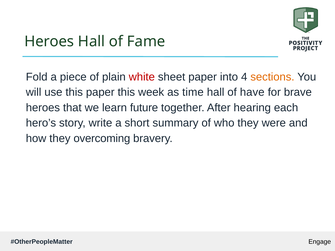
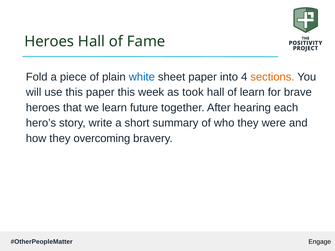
white colour: red -> blue (142, 77)
time: time -> took (193, 92)
of have: have -> learn (252, 92)
